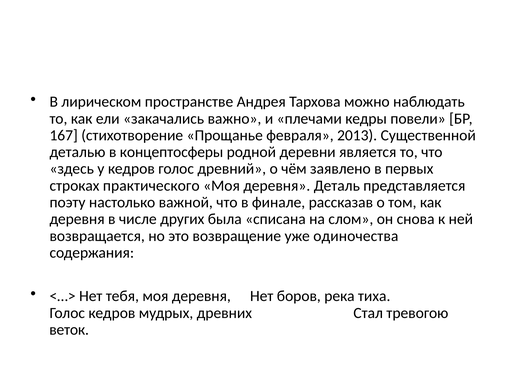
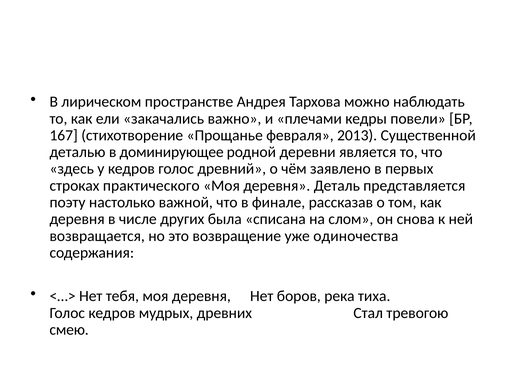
концептосферы: концептосферы -> доминирующее (172, 152)
веток: веток -> смею (69, 330)
